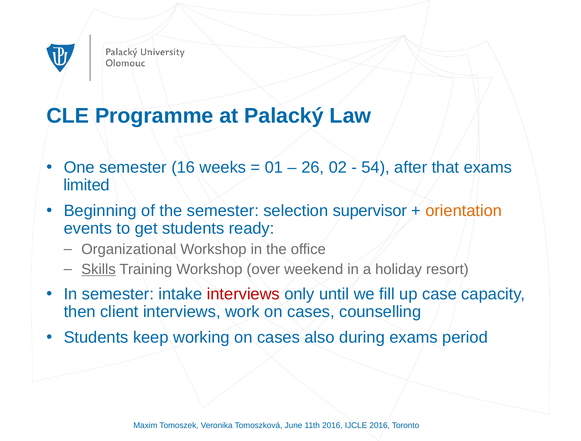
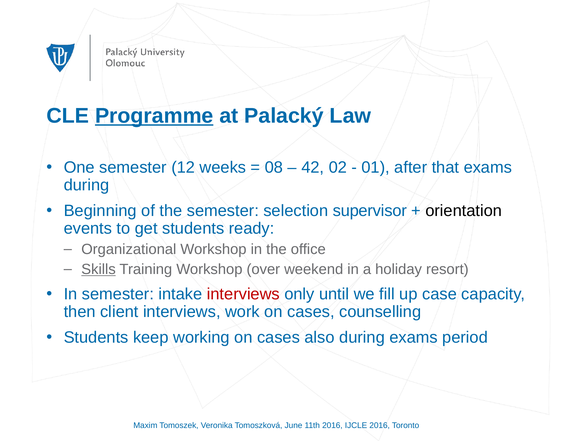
Programme underline: none -> present (154, 116)
16: 16 -> 12 (183, 168)
01: 01 -> 08 (274, 168)
26: 26 -> 42 (313, 168)
54: 54 -> 01 (376, 168)
limited: limited -> during (86, 185)
orientation colour: orange -> black (464, 211)
